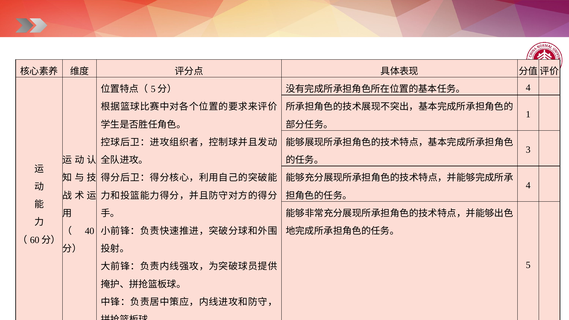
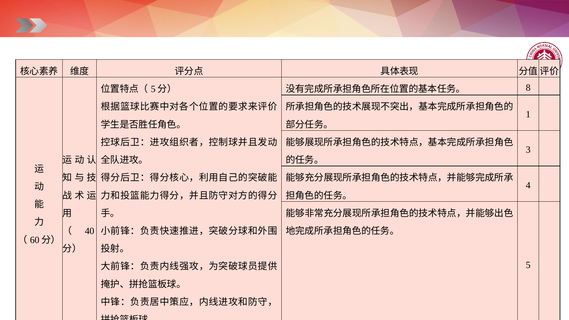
4: 4 -> 8 (528, 88)
